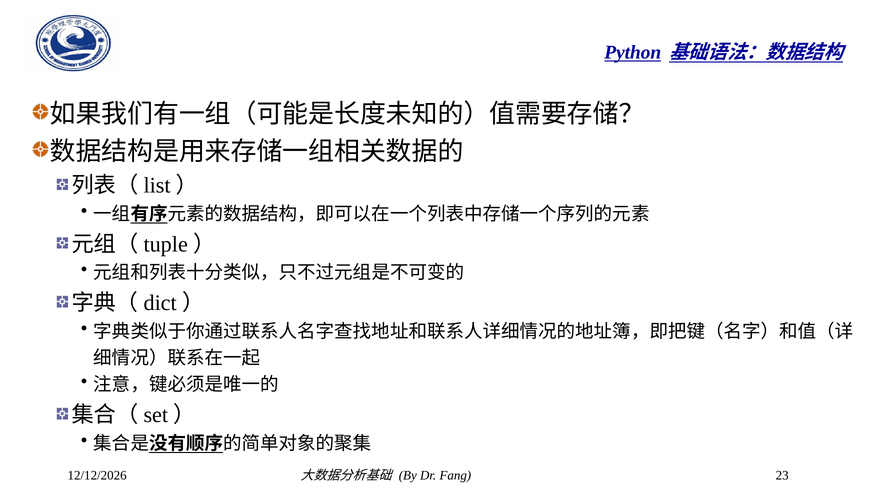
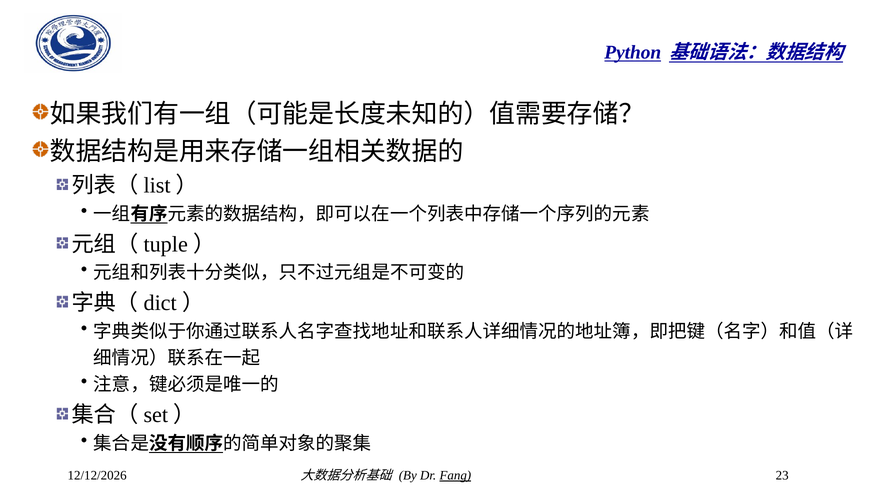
Fang underline: none -> present (455, 475)
